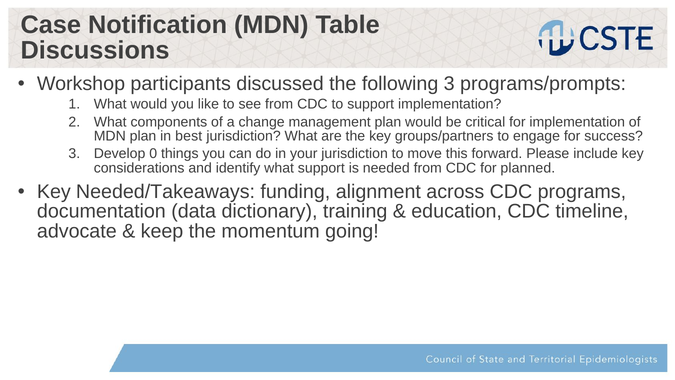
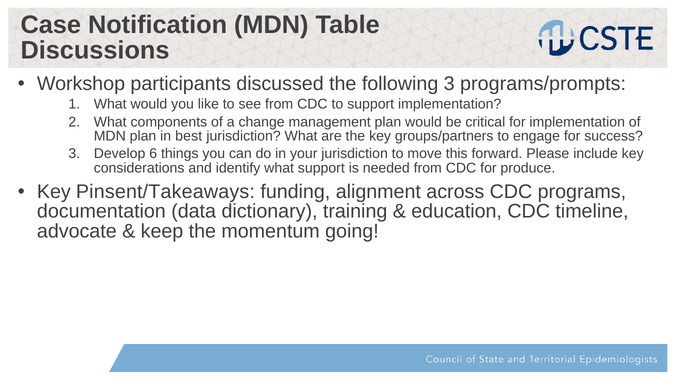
0: 0 -> 6 (153, 154)
planned: planned -> produce (528, 168)
Needed/Takeaways: Needed/Takeaways -> Pinsent/Takeaways (165, 192)
